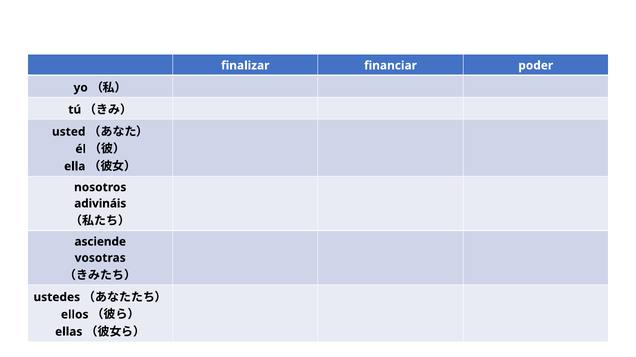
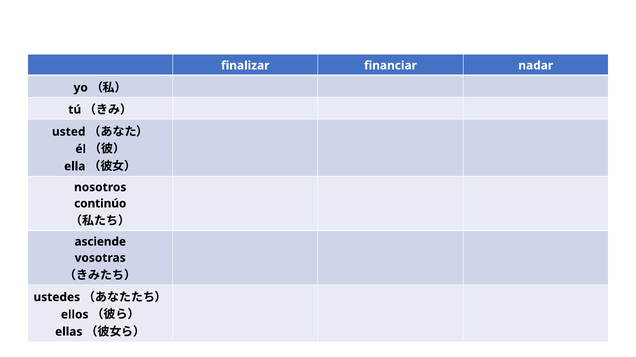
poder: poder -> nadar (536, 66)
adivináis: adivináis -> continúo (100, 204)
